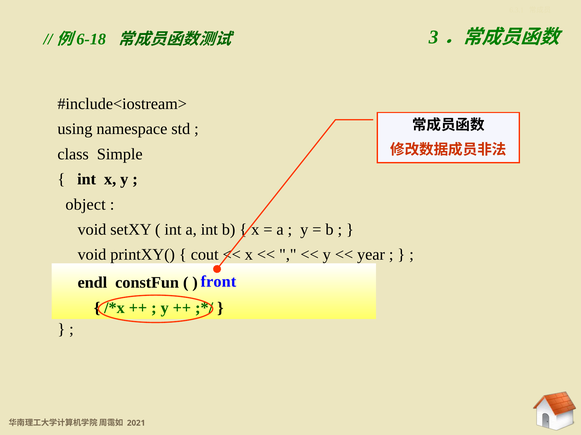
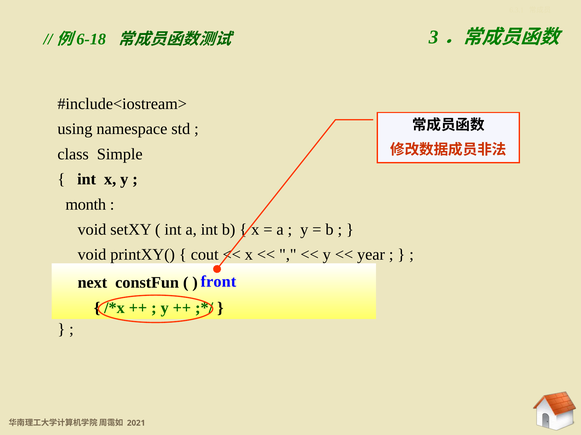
object: object -> month (86, 205)
endl: endl -> next (92, 283)
